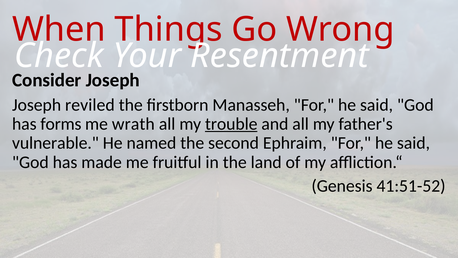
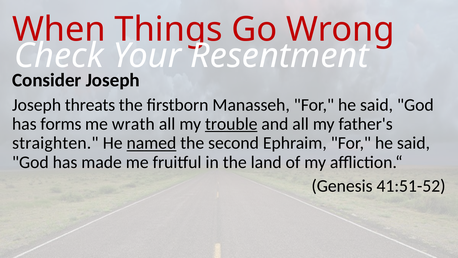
reviled: reviled -> threats (90, 105)
vulnerable: vulnerable -> straighten (55, 143)
named underline: none -> present (151, 143)
